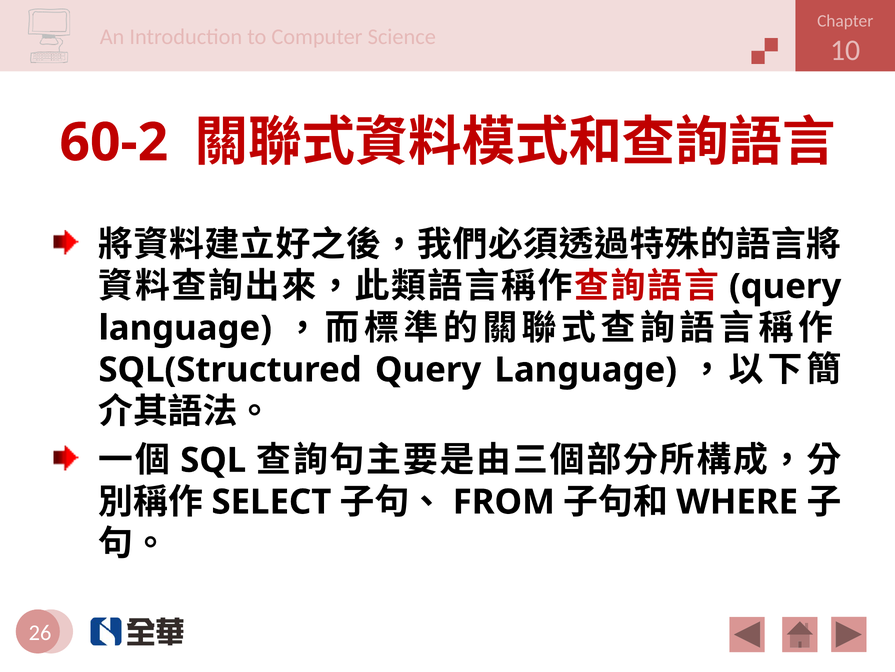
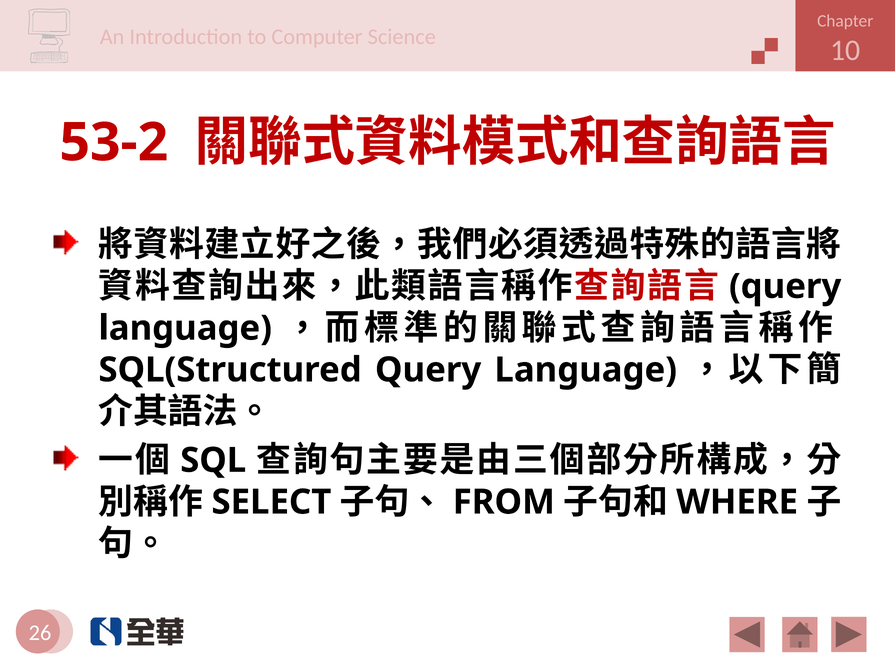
60-2: 60-2 -> 53-2 (114, 142)
